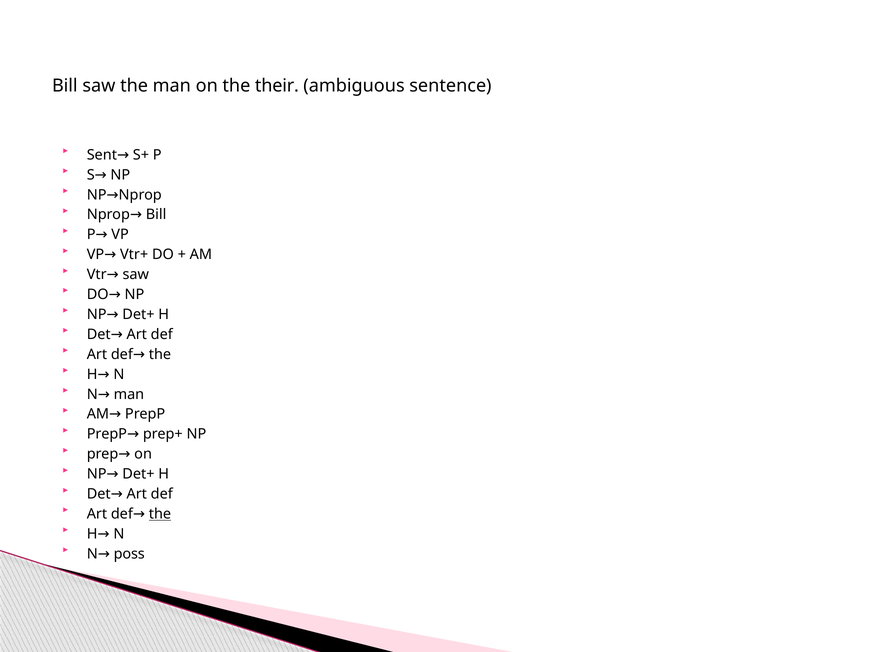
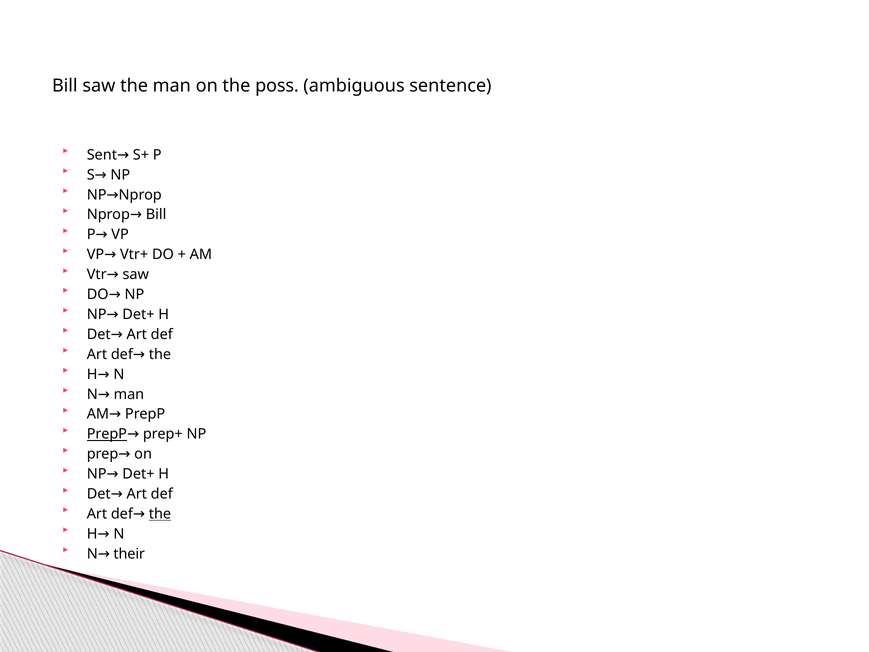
their: their -> poss (277, 86)
PrepP underline: none -> present (107, 434)
poss: poss -> their (129, 554)
